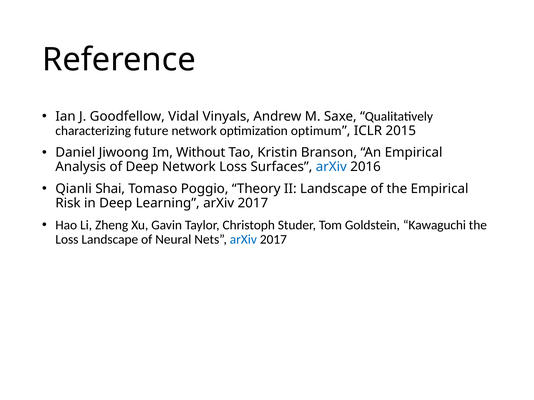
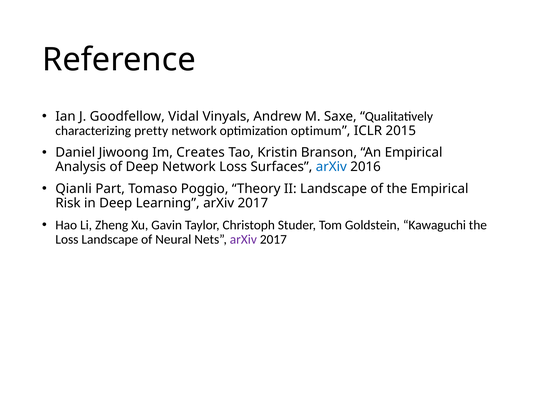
future: future -> pretty (151, 131)
Without: Without -> Creates (201, 153)
Shai: Shai -> Part (110, 189)
arXiv colour: blue -> purple (243, 240)
